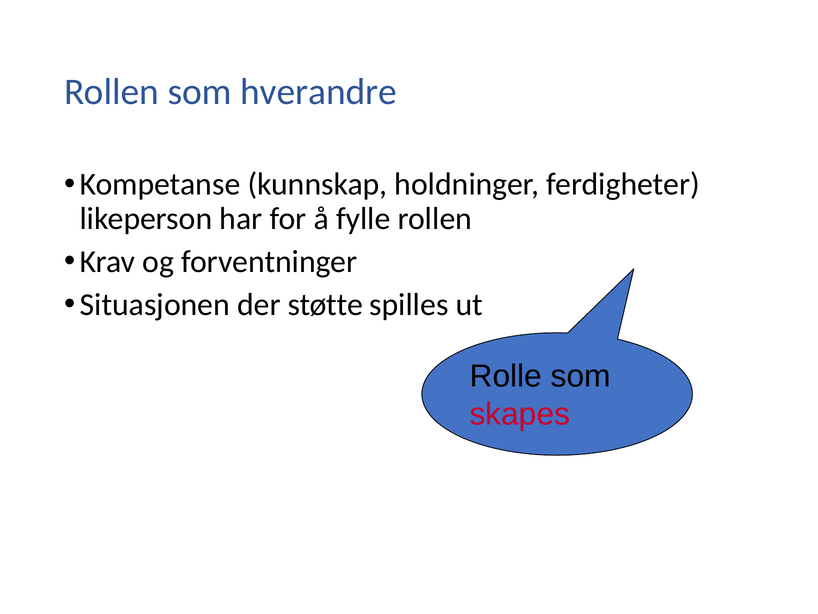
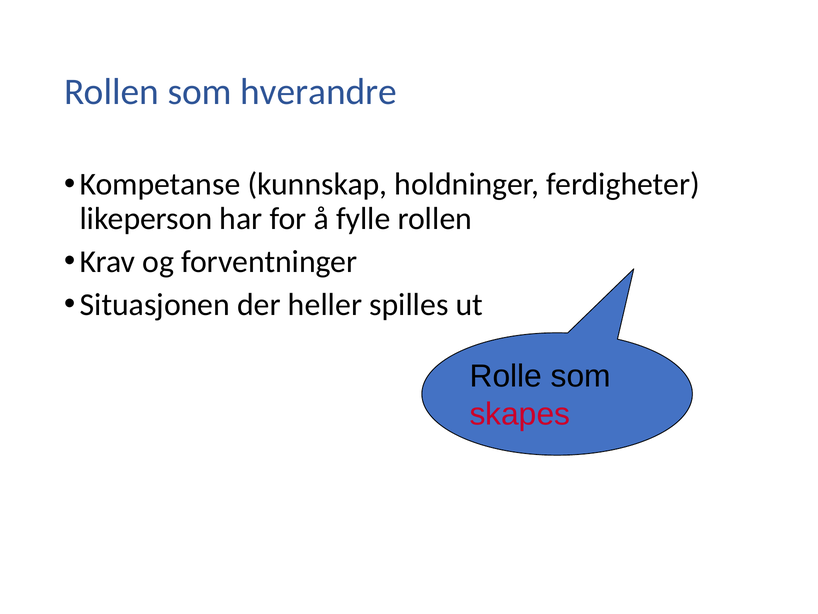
støtte: støtte -> heller (325, 304)
